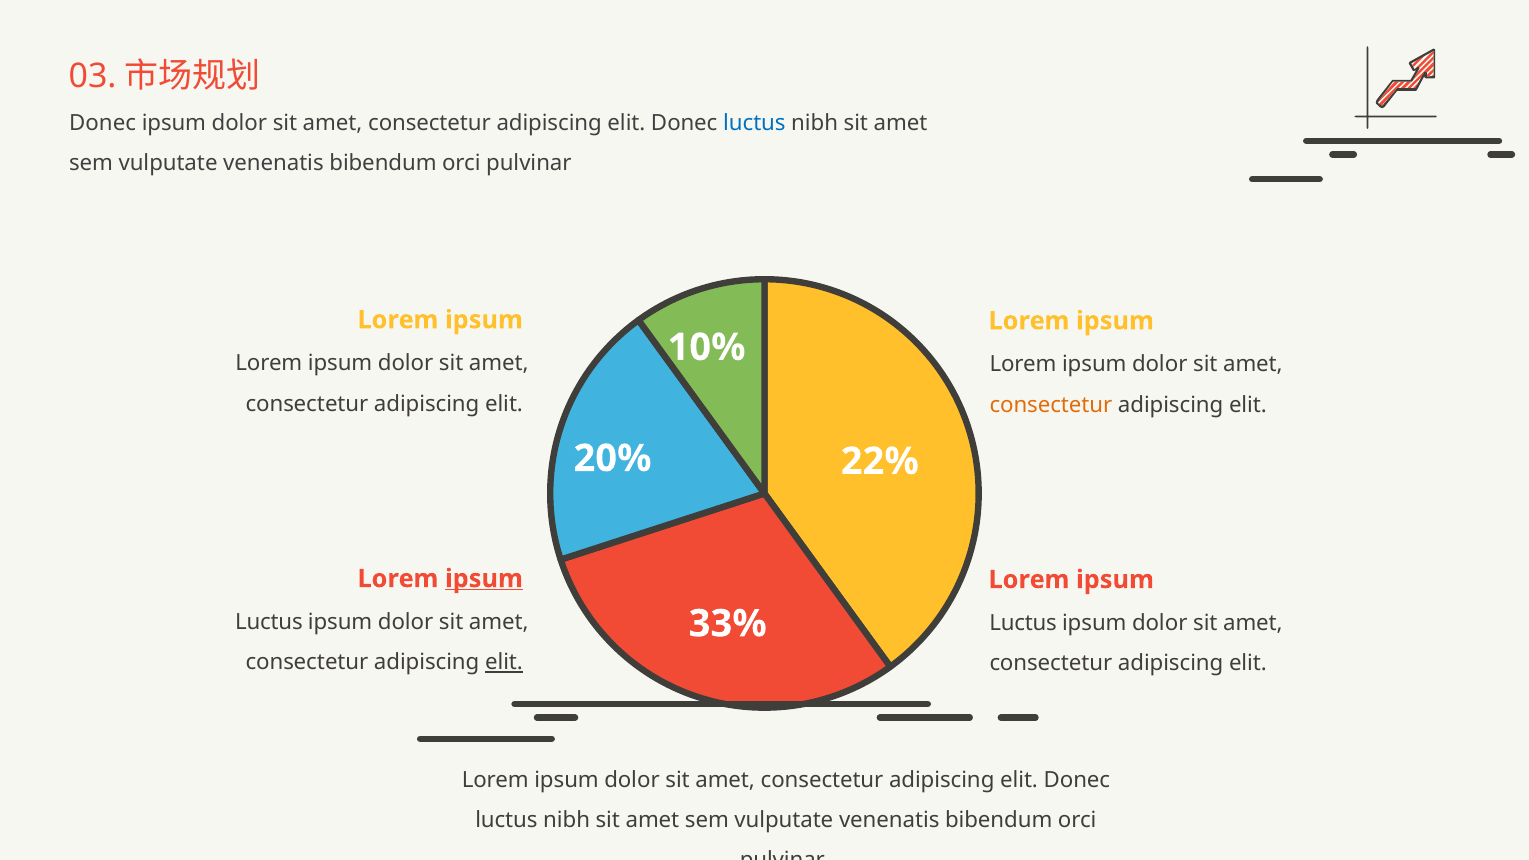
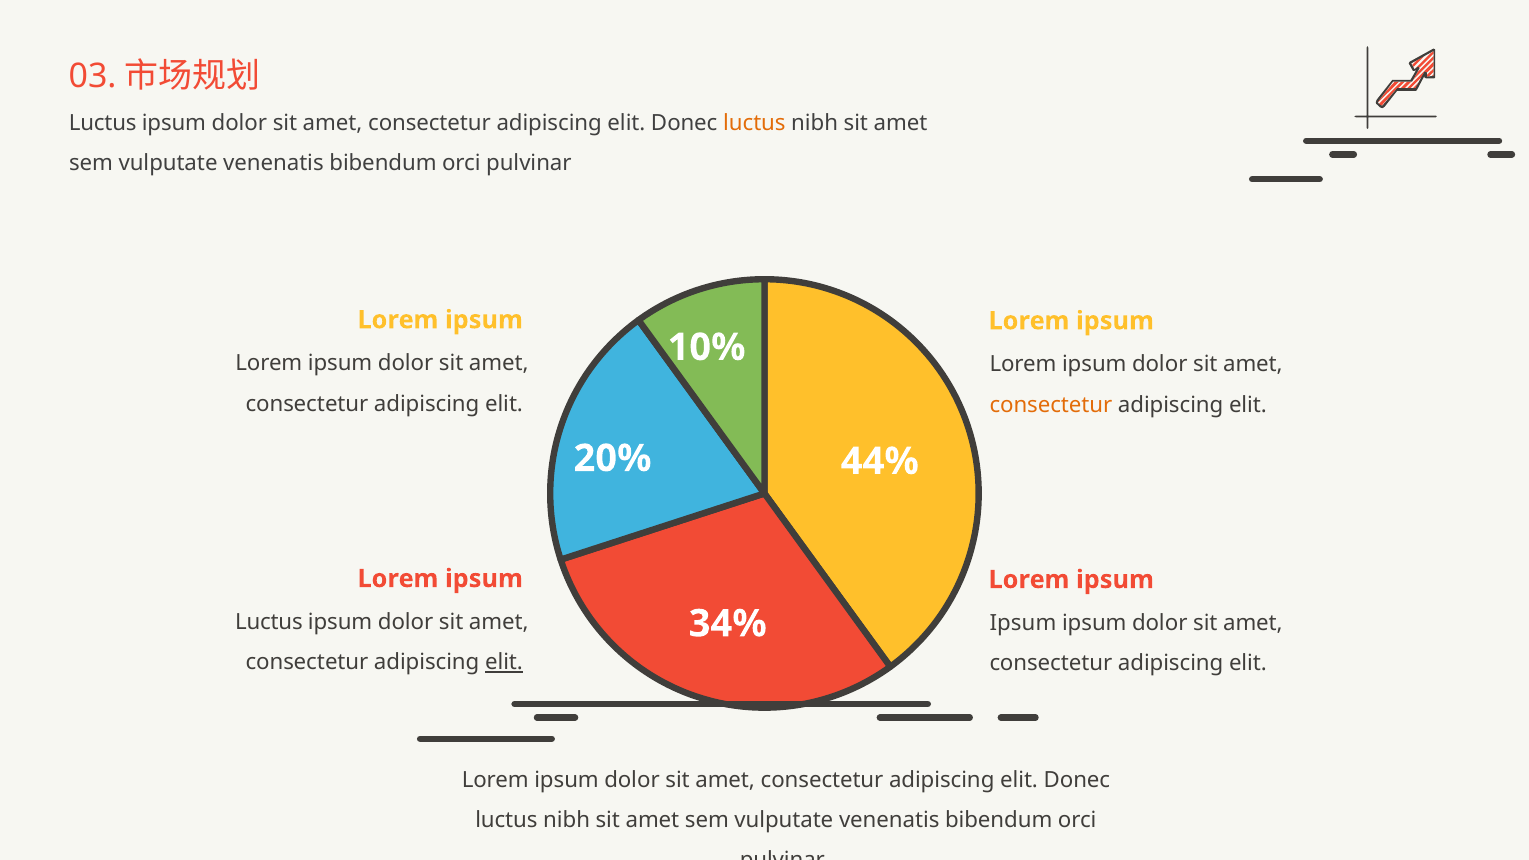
Donec: Donec -> Luctus (103, 123)
luctus colour: blue -> orange (754, 123)
22%: 22% -> 44% (880, 461)
ipsum underline: present -> none (484, 579)
Luctus: Luctus -> Ipsum (1023, 624)
33%: 33% -> 34% (728, 624)
